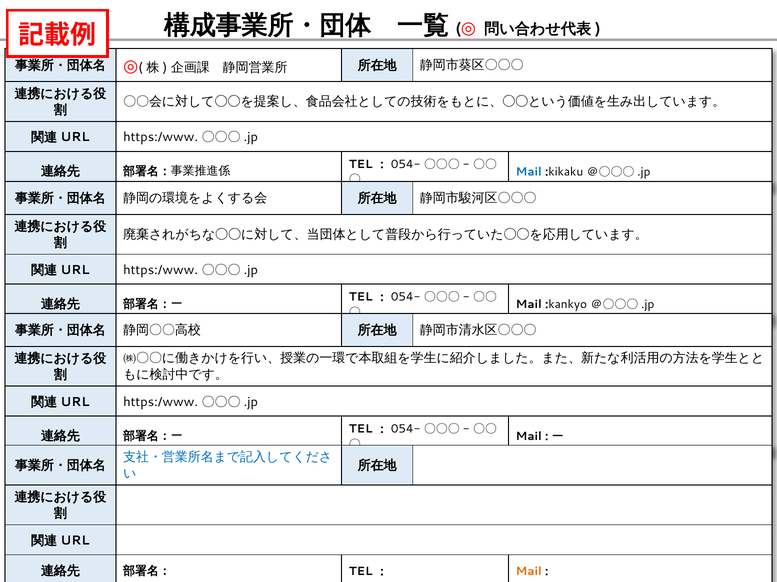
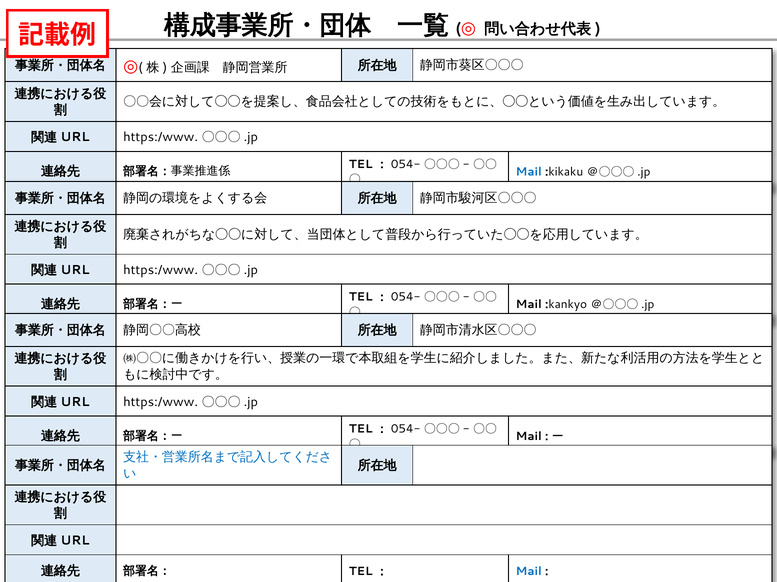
Mail colour: orange -> blue (529, 572)
